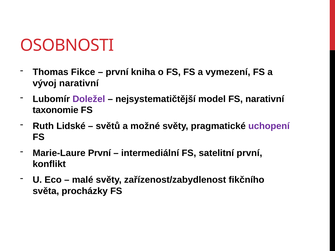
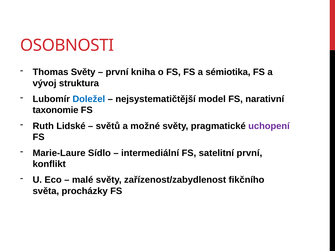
Thomas Fikce: Fikce -> Světy (83, 72)
vymezení: vymezení -> sémiotika (228, 72)
vývoj narativní: narativní -> struktura (79, 83)
Doležel colour: purple -> blue (89, 99)
Marie-Laure První: První -> Sídlo (99, 153)
